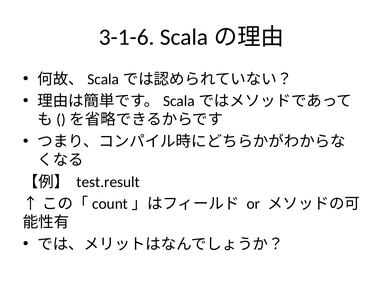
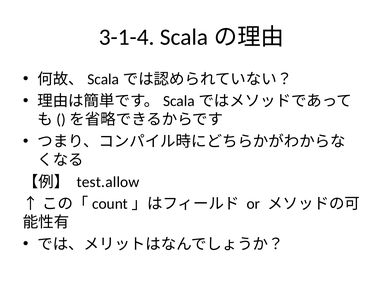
3-1-6: 3-1-6 -> 3-1-4 (127, 37)
test.result: test.result -> test.allow (108, 182)
